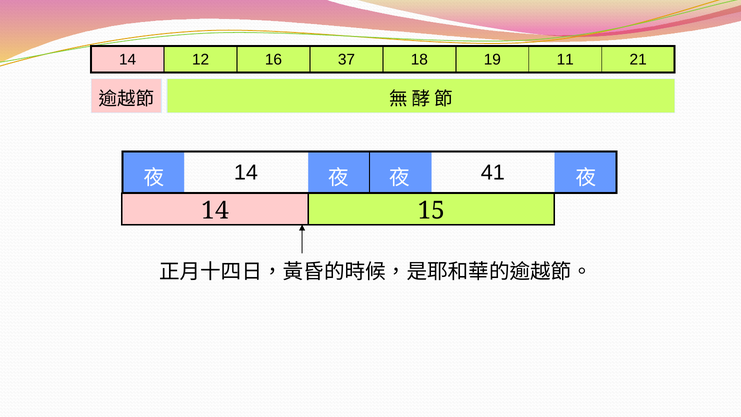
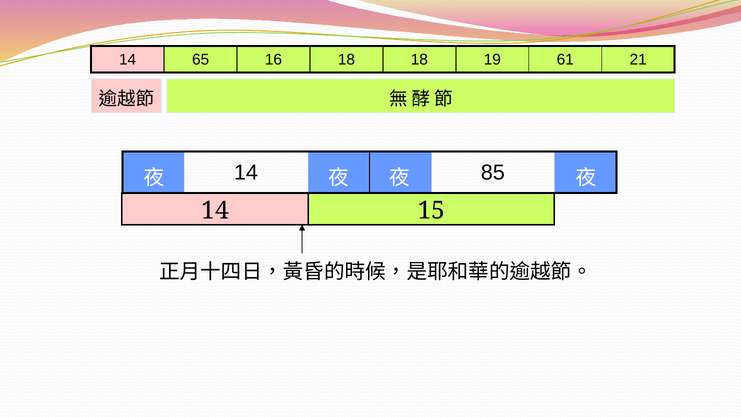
12: 12 -> 65 (201, 59)
16 37: 37 -> 18 (346, 59)
11: 11 -> 61 (565, 59)
41: 41 -> 85 (493, 173)
